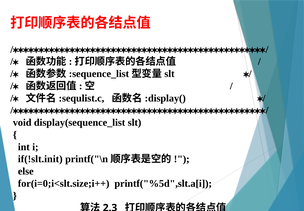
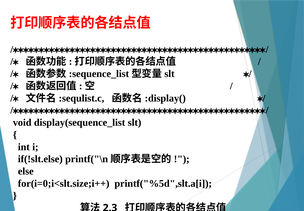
if(!slt.init: if(!slt.init -> if(!slt.else (40, 159)
